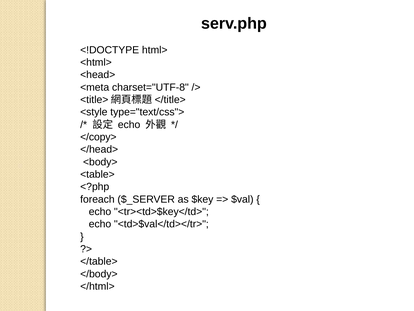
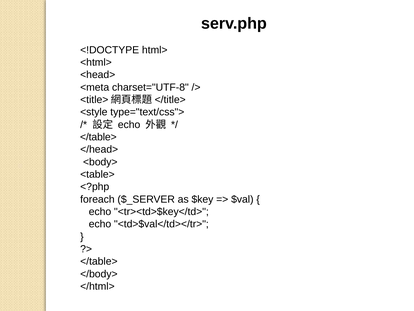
</copy>: </copy> -> </table> (98, 137)
